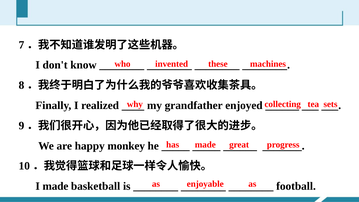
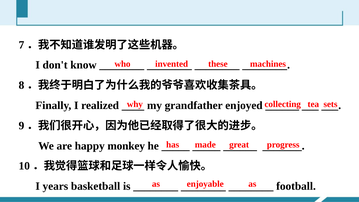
I made: made -> years (55, 186)
